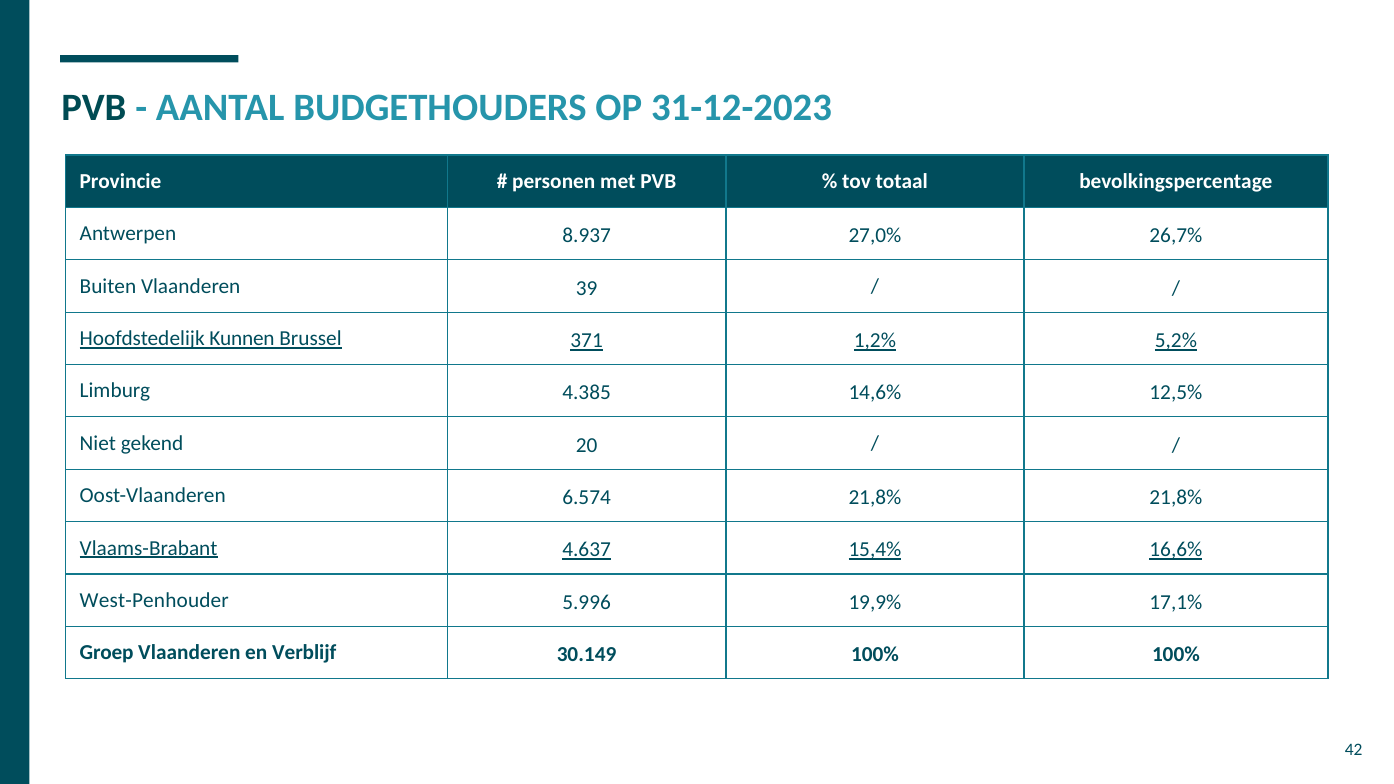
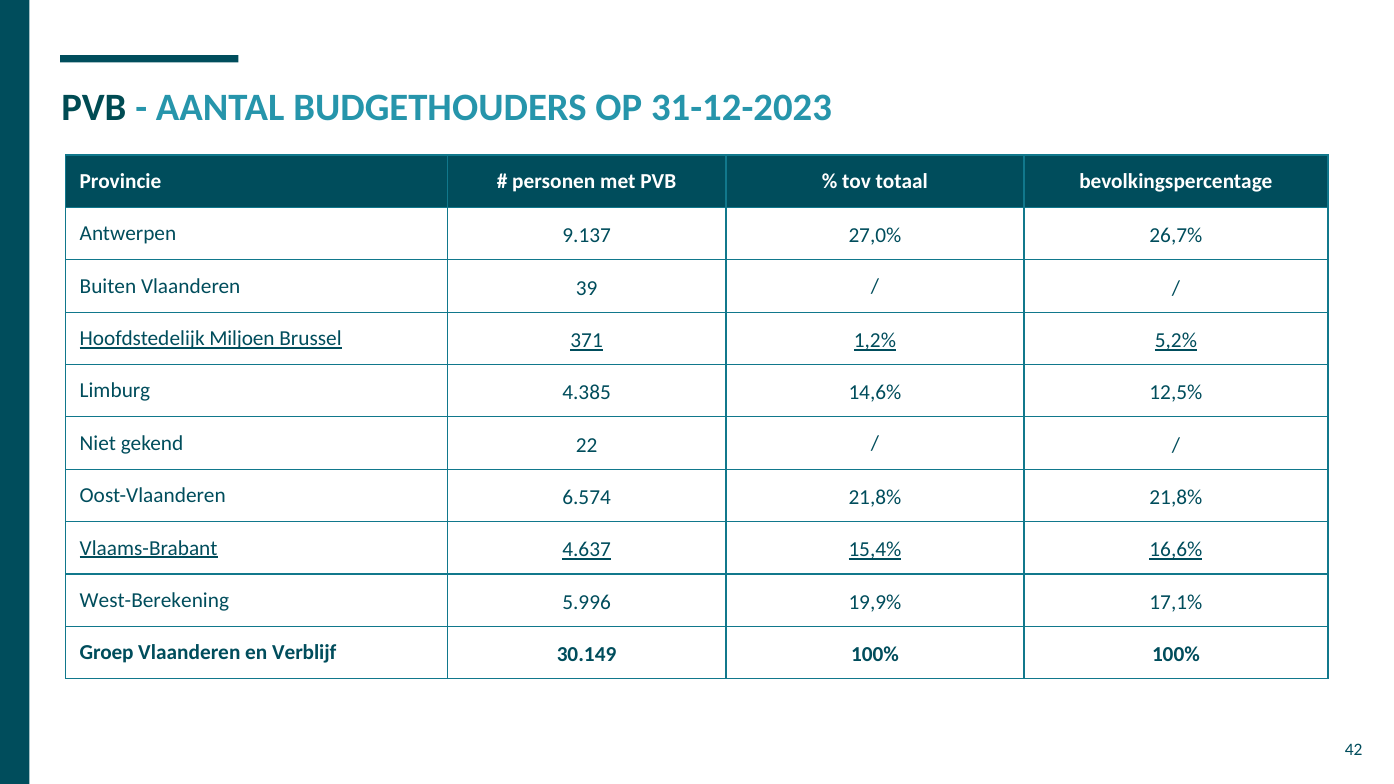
8.937: 8.937 -> 9.137 (587, 236)
Kunnen: Kunnen -> Miljoen (242, 339)
20: 20 -> 22 (587, 445)
West-Penhouder: West-Penhouder -> West-Berekening (154, 600)
